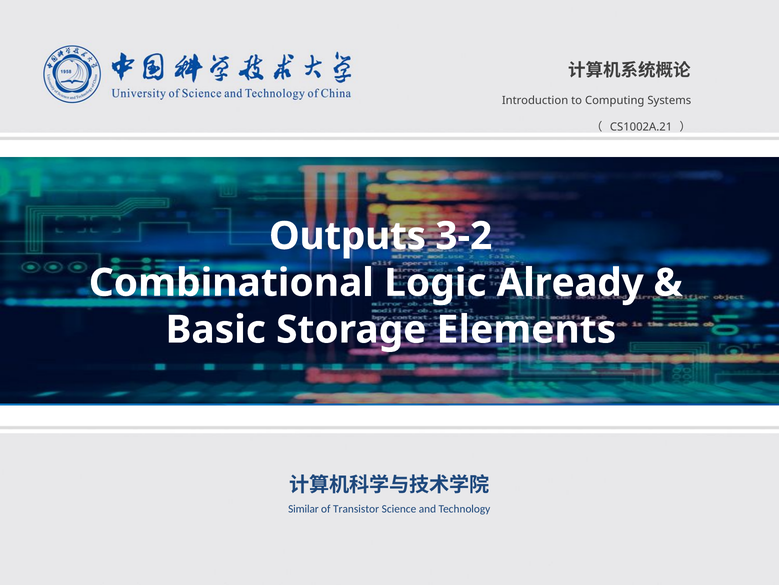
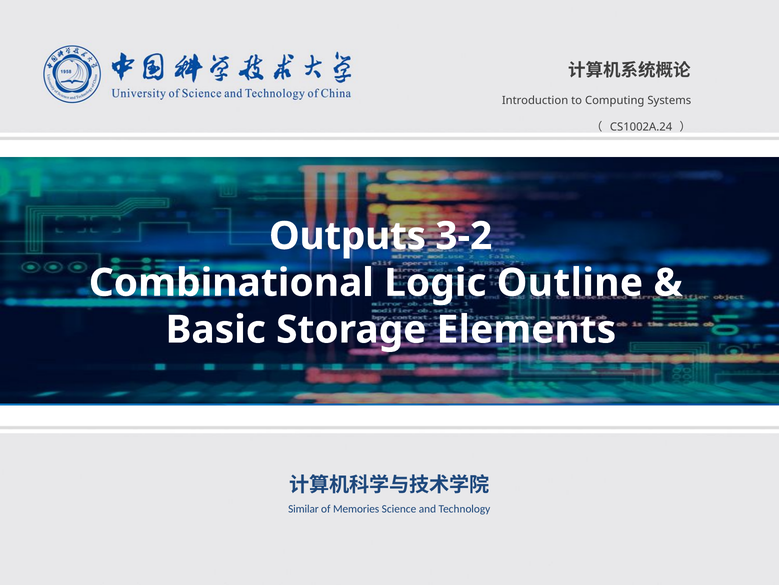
CS1002A.21: CS1002A.21 -> CS1002A.24 (641, 127)
Already: Already -> Outline (570, 283)
Transistor: Transistor -> Memories (356, 508)
